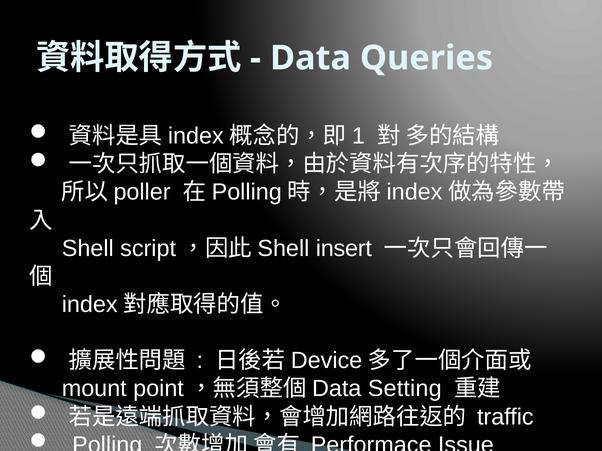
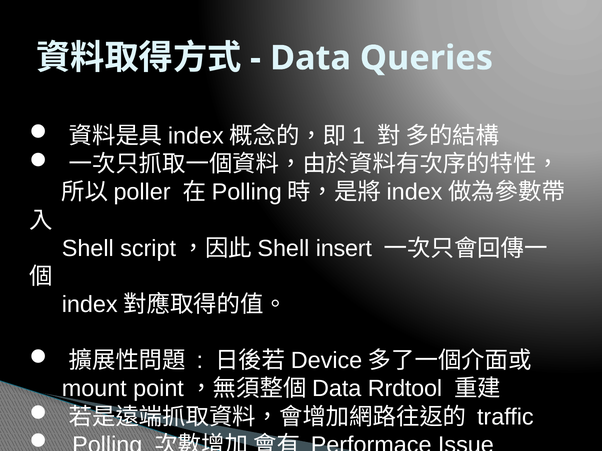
Setting: Setting -> Rrdtool (405, 389)
